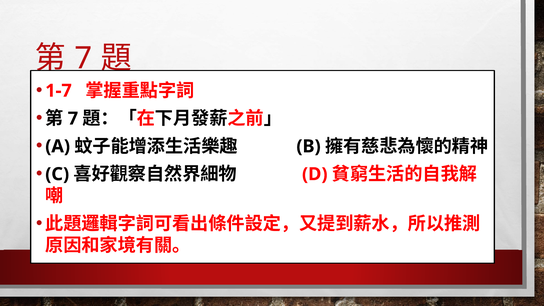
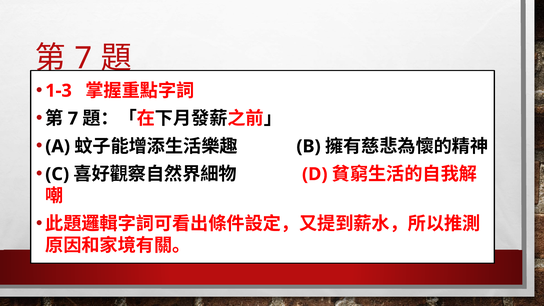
1-7: 1-7 -> 1-3 (59, 91)
